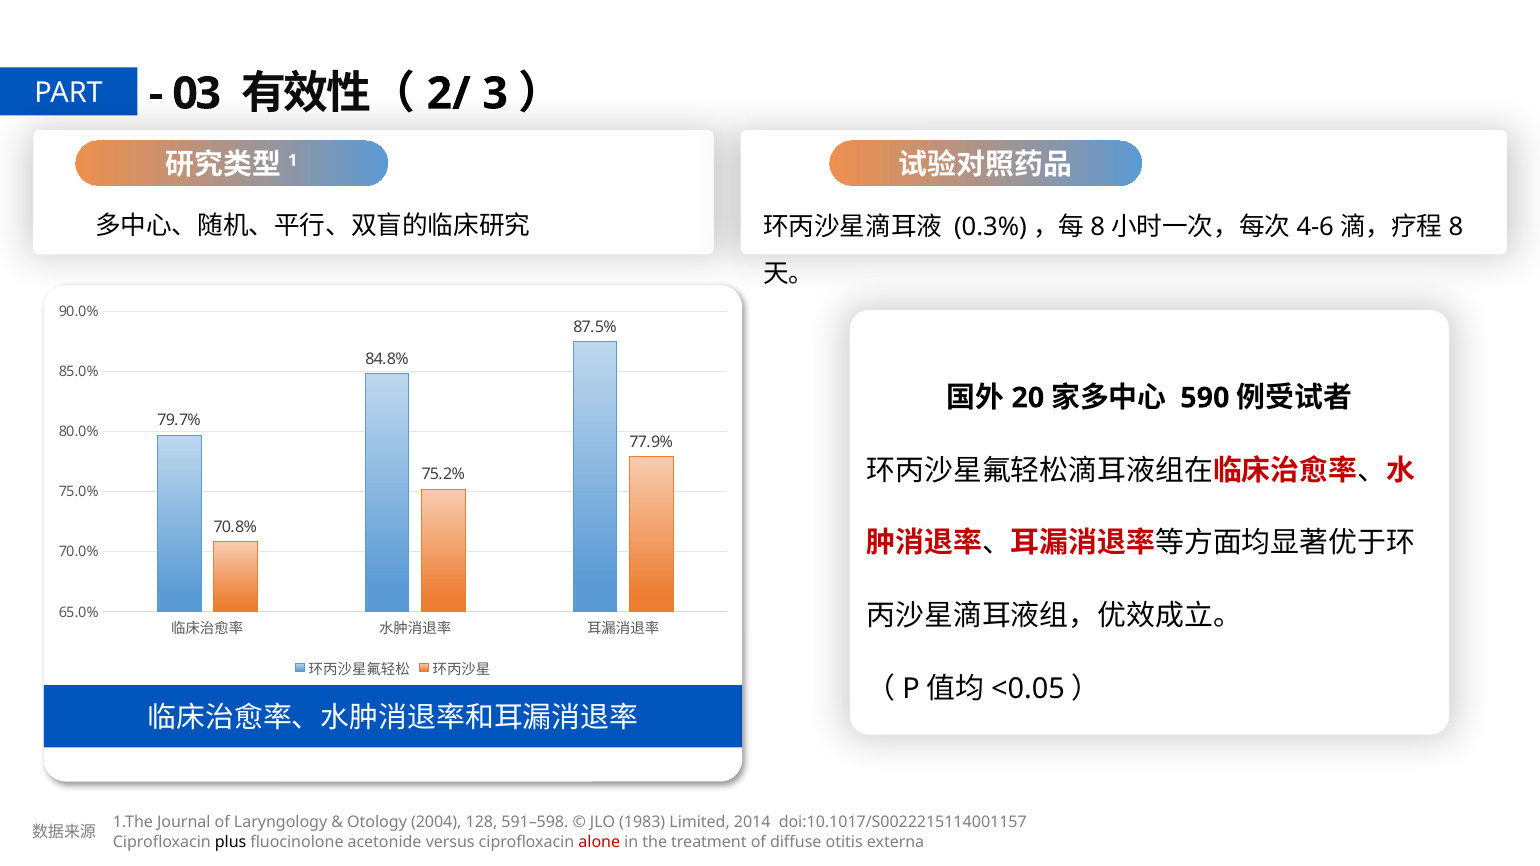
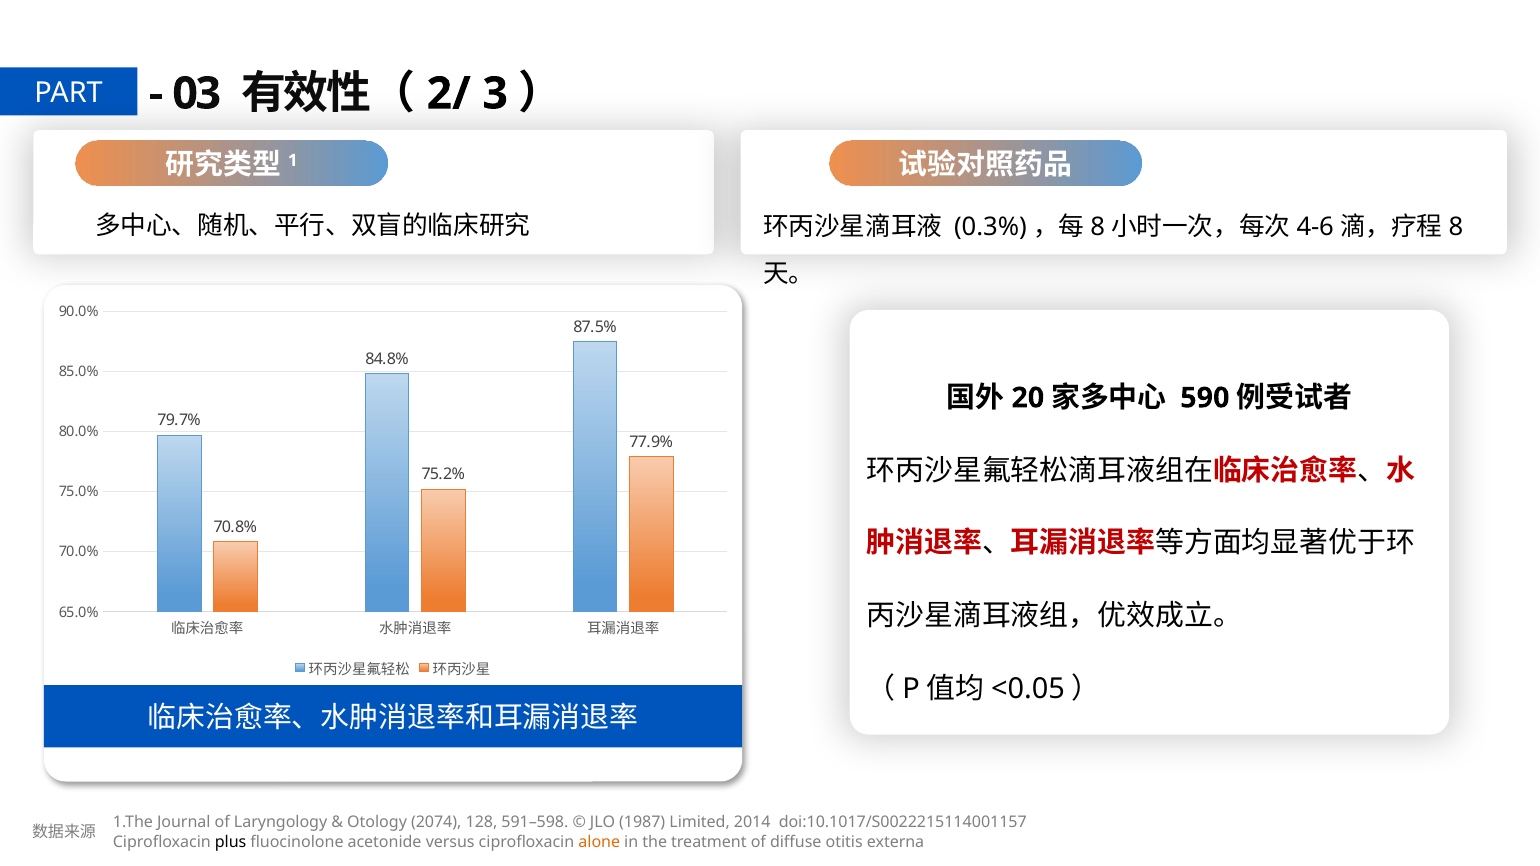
2004: 2004 -> 2074 (436, 823)
1983: 1983 -> 1987 (642, 823)
alone colour: red -> orange (599, 842)
